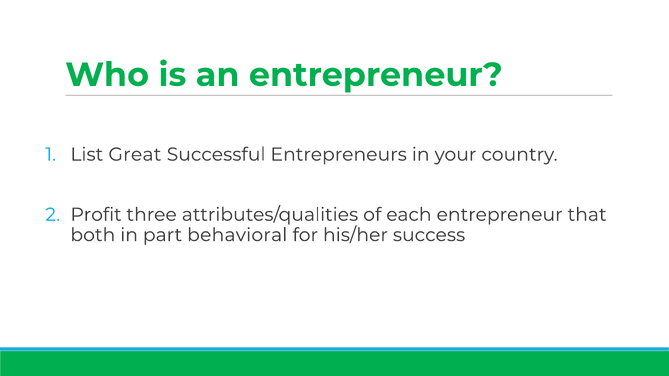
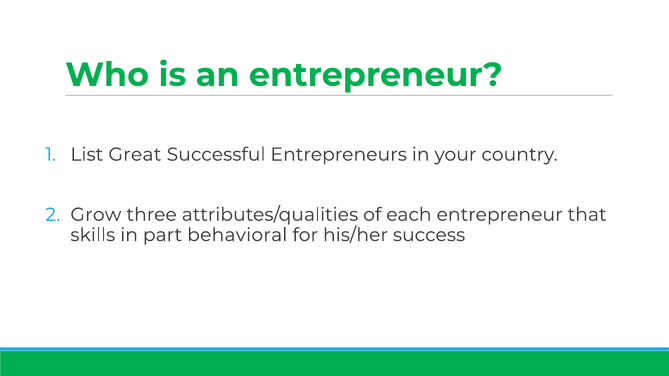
Profit: Profit -> Grow (96, 215)
both: both -> skills (93, 235)
